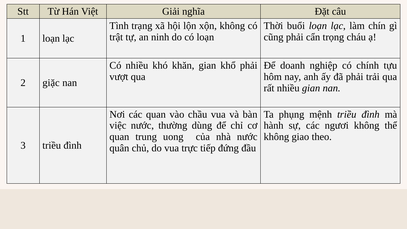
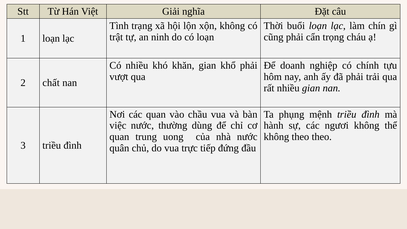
giặc: giặc -> chất (51, 83)
không giao: giao -> theo (300, 137)
